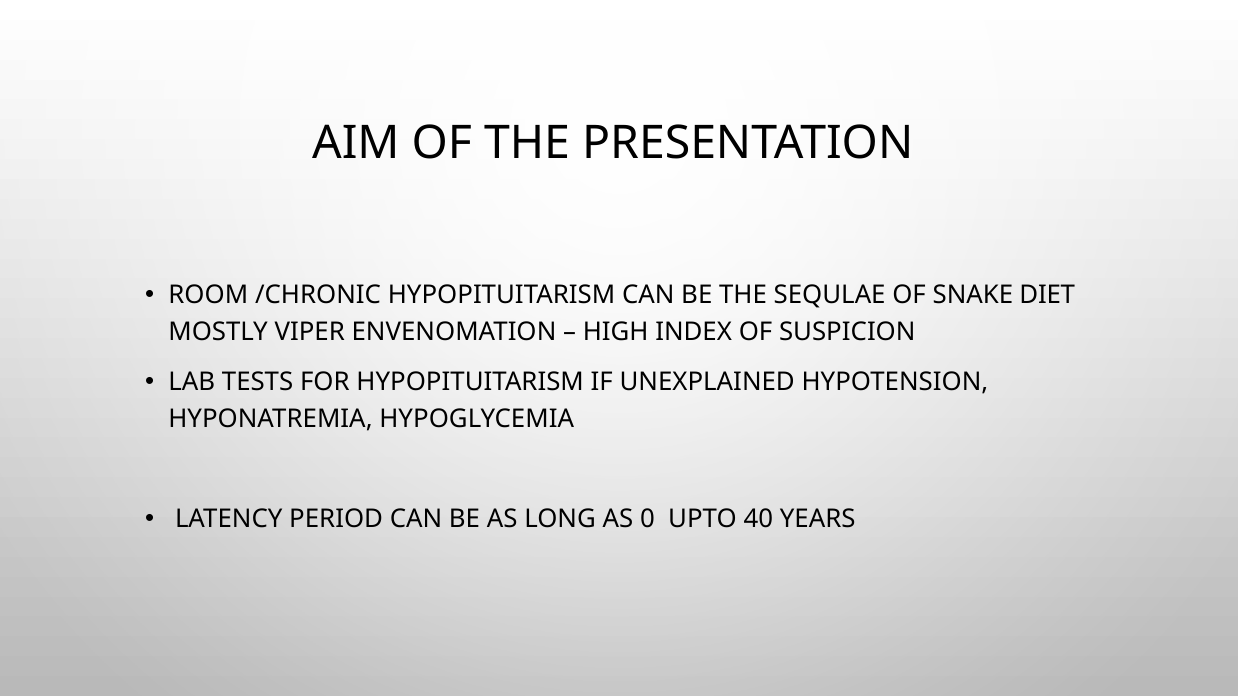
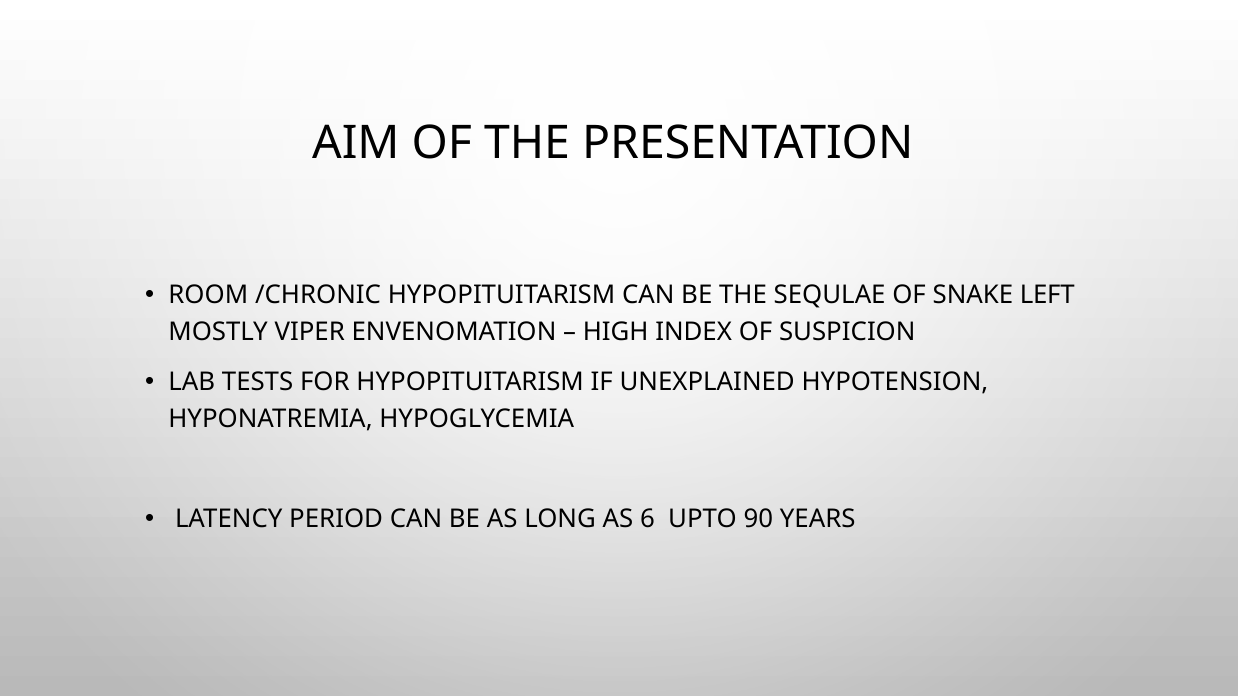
DIET: DIET -> LEFT (1047, 295)
0: 0 -> 6 (647, 520)
40: 40 -> 90 (758, 520)
